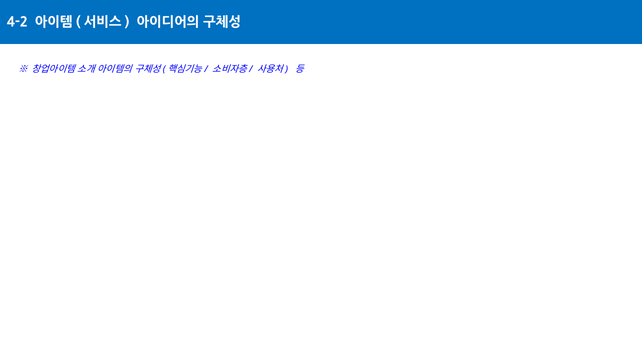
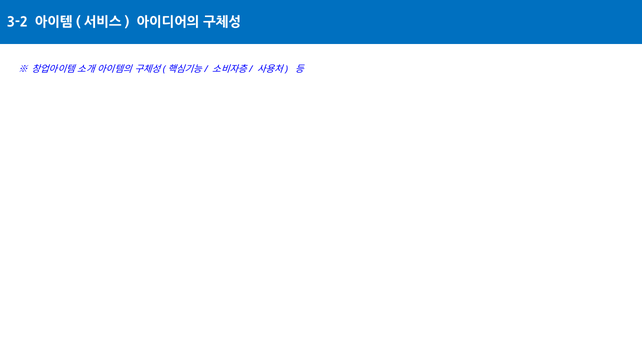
4-2: 4-2 -> 3-2 (17, 22)
